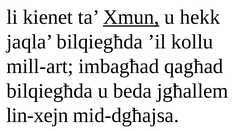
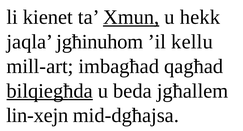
jaqla bilqiegħda: bilqiegħda -> jgħinuhom (100, 42)
kollu: kollu -> kellu (192, 42)
bilqiegħda underline: none -> present (50, 91)
